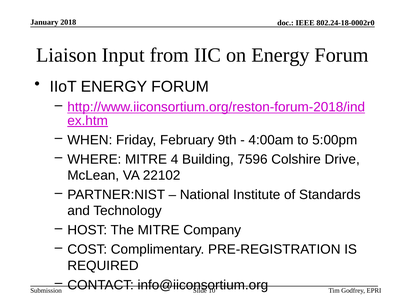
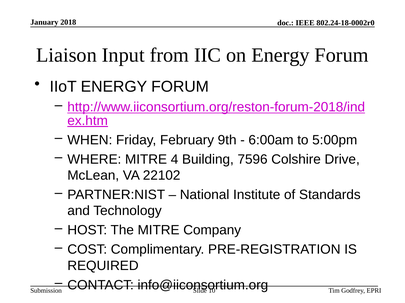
4:00am: 4:00am -> 6:00am (271, 140)
